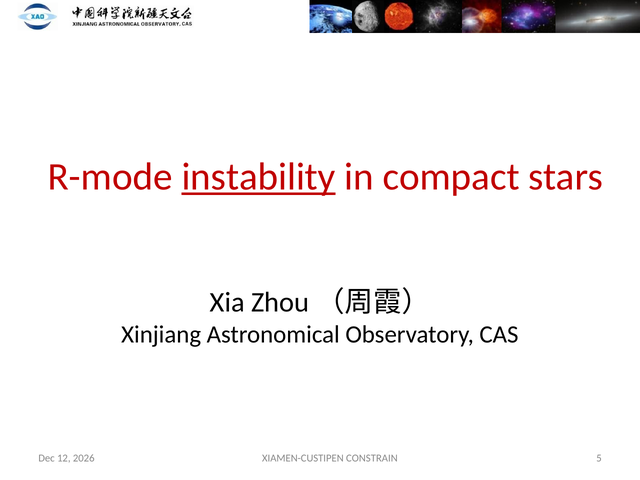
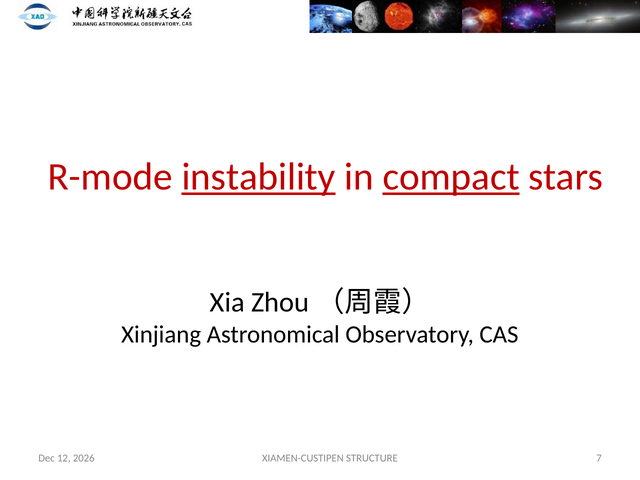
compact underline: none -> present (451, 177)
CONSTRAIN: CONSTRAIN -> STRUCTURE (372, 458)
5: 5 -> 7 (599, 458)
